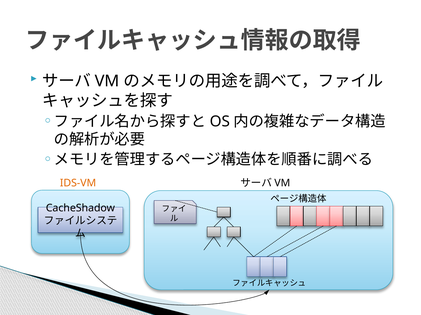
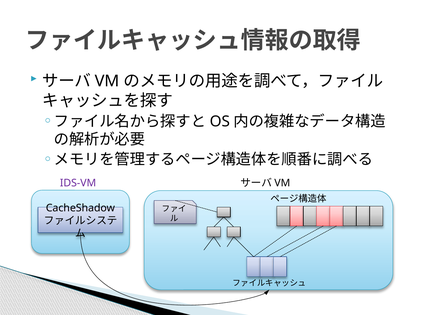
IDS-VM colour: orange -> purple (78, 184)
